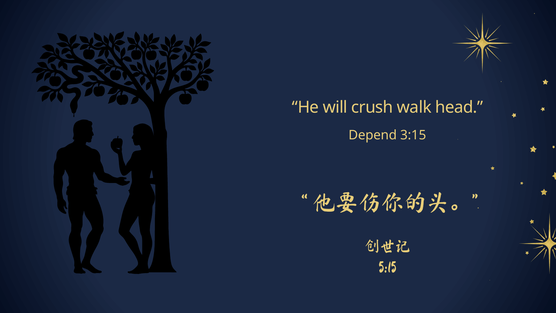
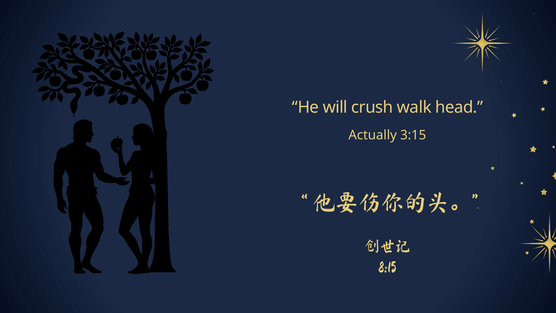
Depend: Depend -> Actually (373, 135)
5:15: 5:15 -> 8:15 (387, 268)
